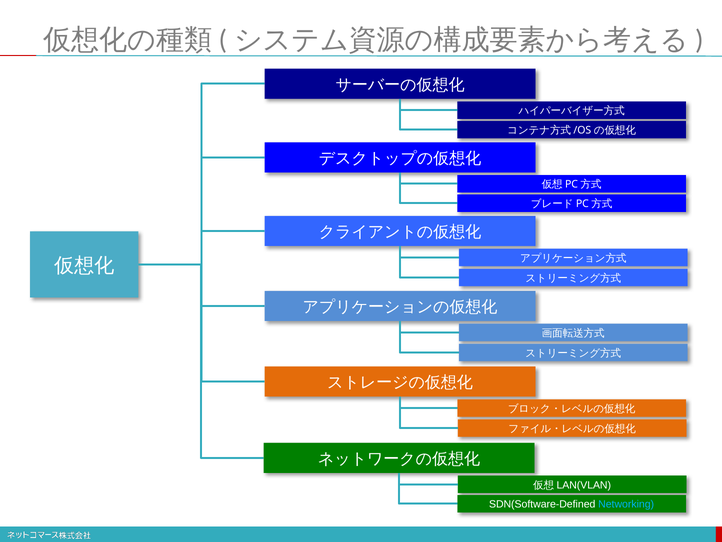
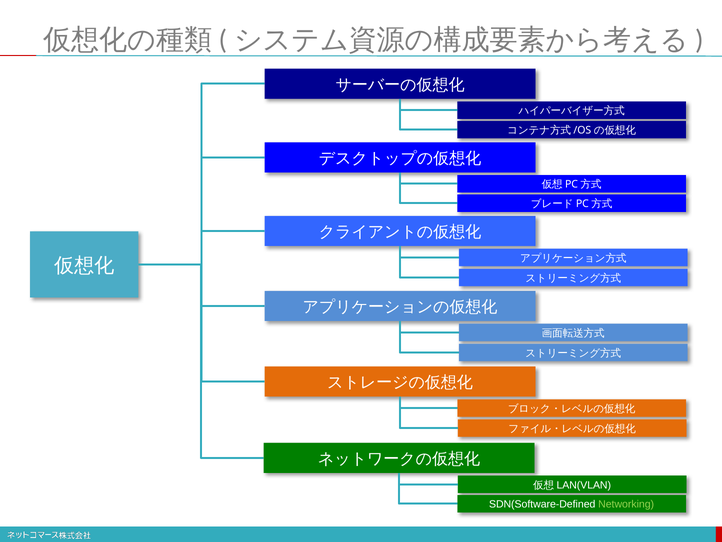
Networking colour: light blue -> light green (626, 504)
